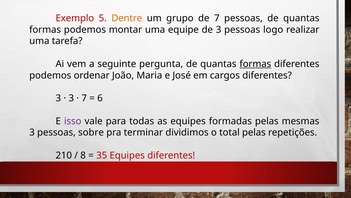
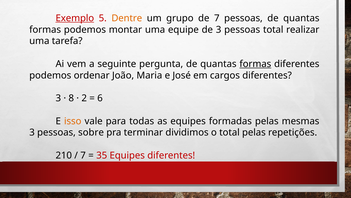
Exemplo underline: none -> present (75, 18)
pessoas logo: logo -> total (273, 30)
3: 3 -> 8 (71, 98)
7: 7 -> 2 (84, 98)
isso colour: purple -> orange (73, 121)
8: 8 -> 7 (83, 155)
